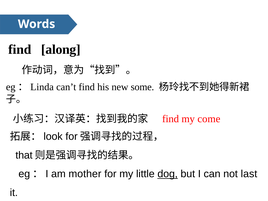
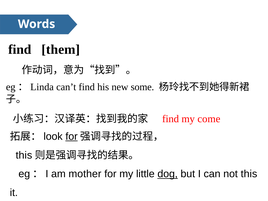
along: along -> them (61, 50)
for underline: none -> present (72, 136)
that: that -> this (24, 155)
not last: last -> this (249, 174)
